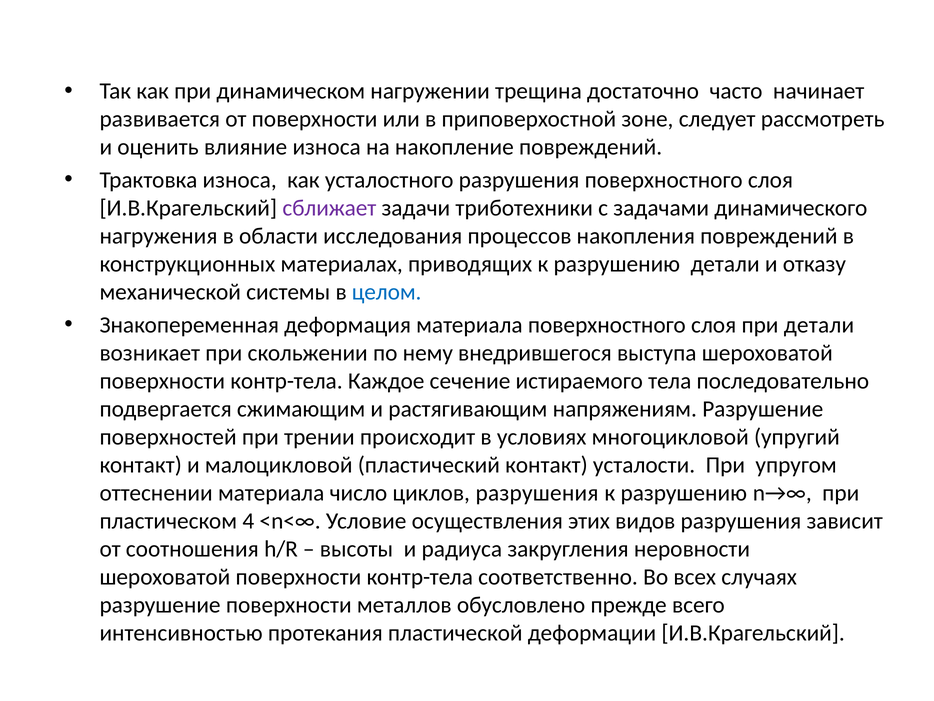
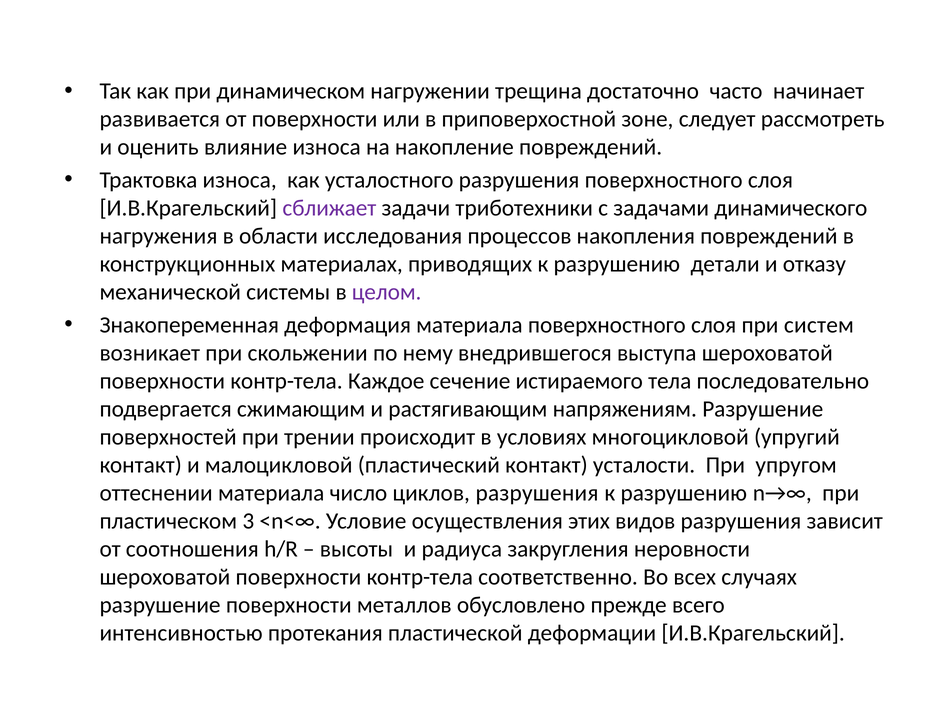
целом colour: blue -> purple (387, 292)
при детали: детали -> систем (819, 325)
4: 4 -> 3 (248, 521)
